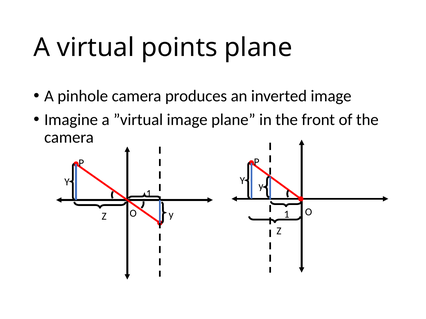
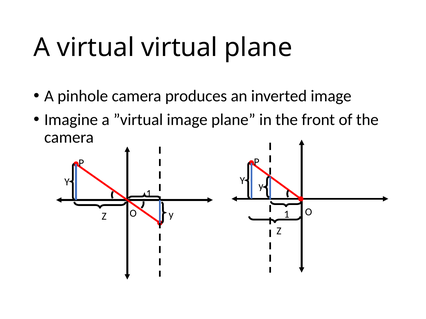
virtual points: points -> virtual (179, 48)
